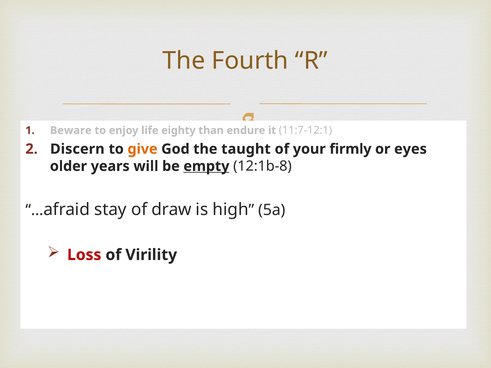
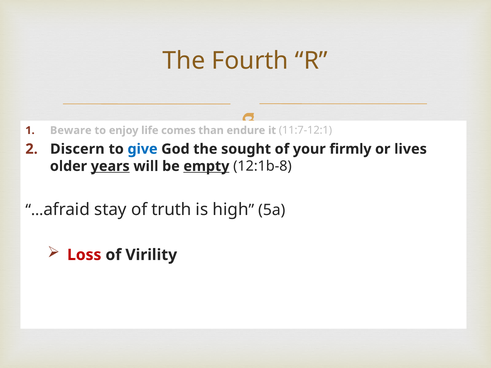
eighty: eighty -> comes (178, 130)
give colour: orange -> blue (143, 149)
taught: taught -> sought (246, 149)
eyes: eyes -> lives (411, 149)
years underline: none -> present (110, 166)
draw: draw -> truth (171, 210)
